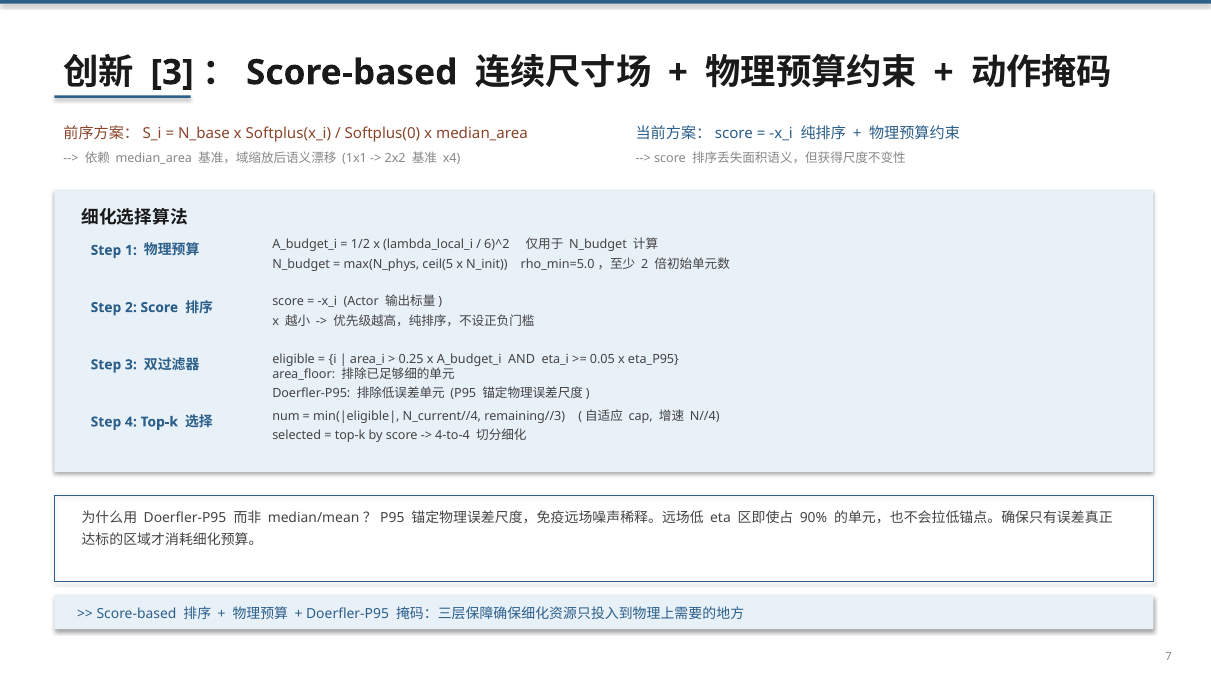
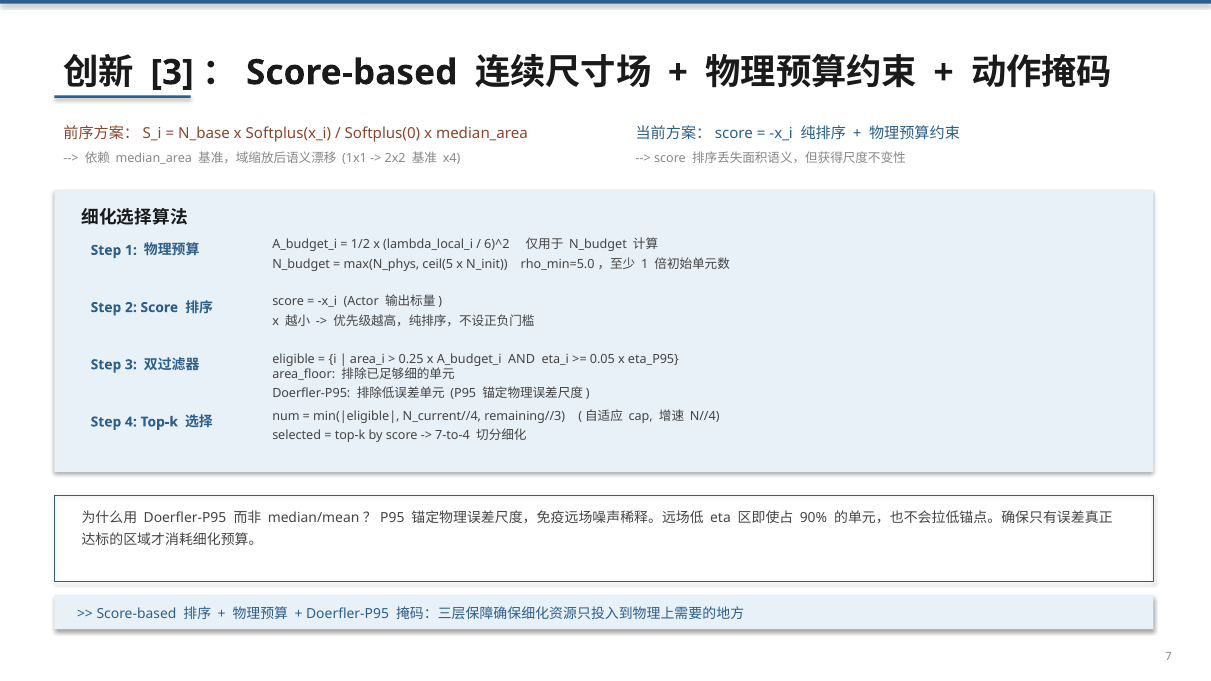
2: 2 -> 1 (645, 264)
4-to-4: 4-to-4 -> 7-to-4 (453, 436)
